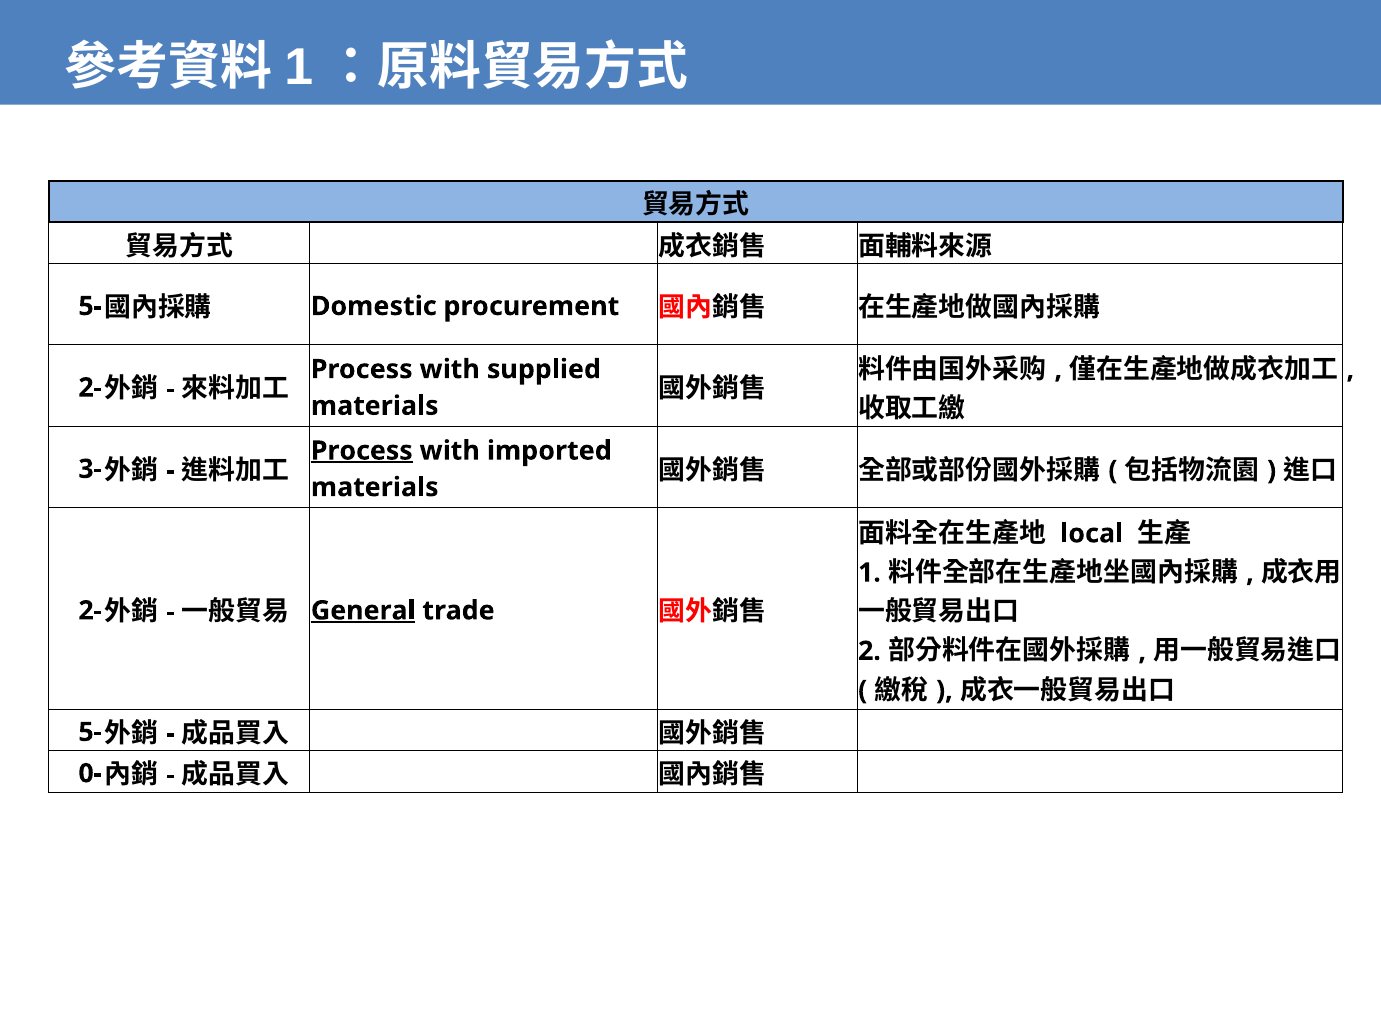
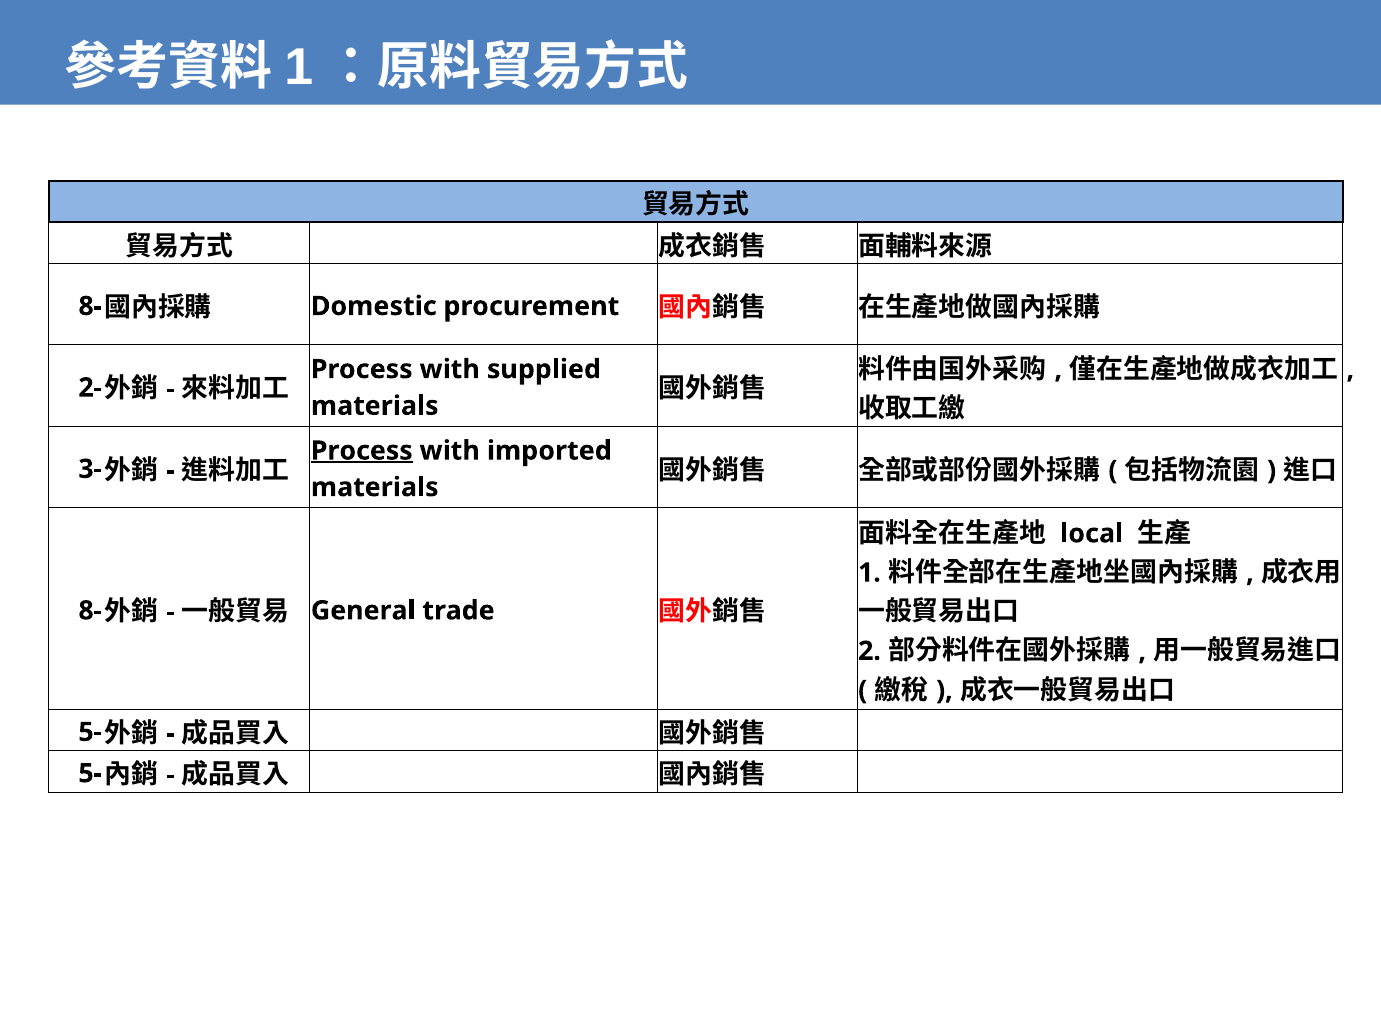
5-: 5- -> 8- (90, 306)
2-: 2- -> 8- (90, 610)
General underline: present -> none (363, 610)
0-: 0- -> 5- (90, 773)
